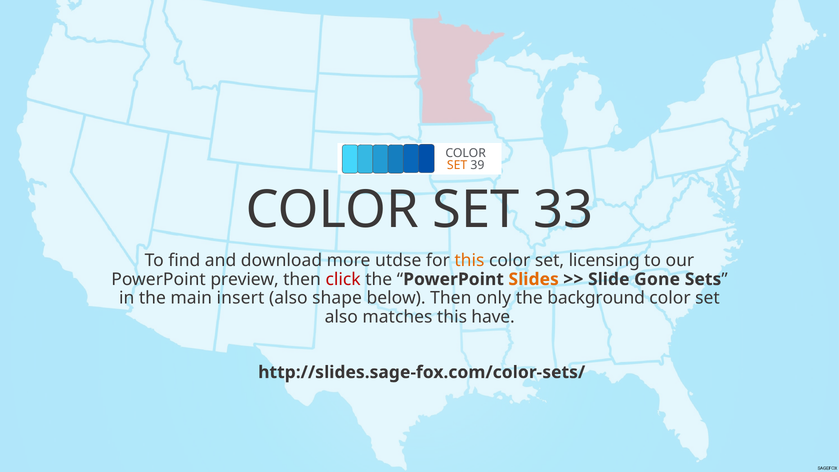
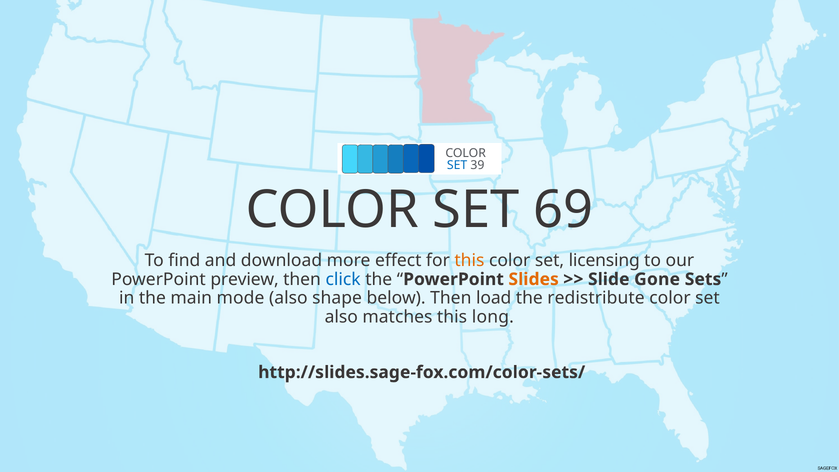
SET colour: orange -> blue (457, 165)
33: 33 -> 69 (563, 210)
utdse: utdse -> effect (398, 260)
click colour: red -> blue (343, 279)
insert: insert -> mode (240, 298)
only: only -> load (494, 298)
background: background -> redistribute (596, 298)
have: have -> long (493, 317)
